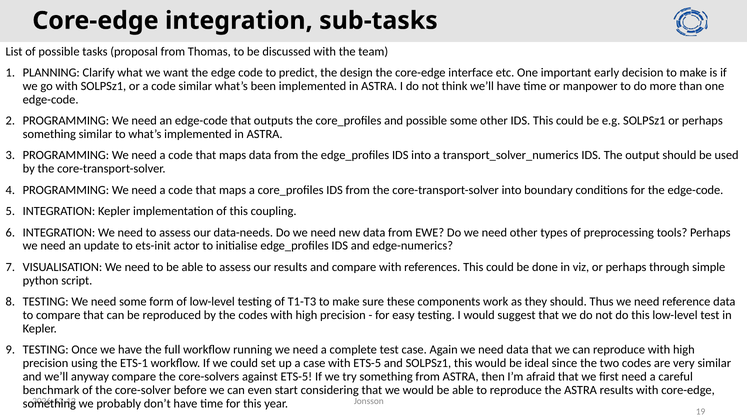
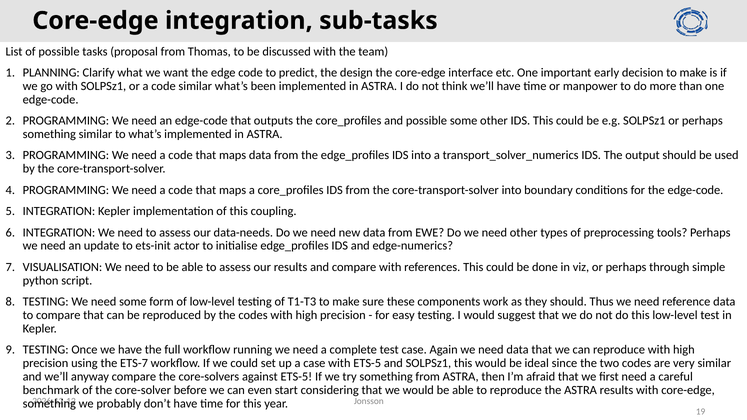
ETS-1: ETS-1 -> ETS-7 (134, 363)
